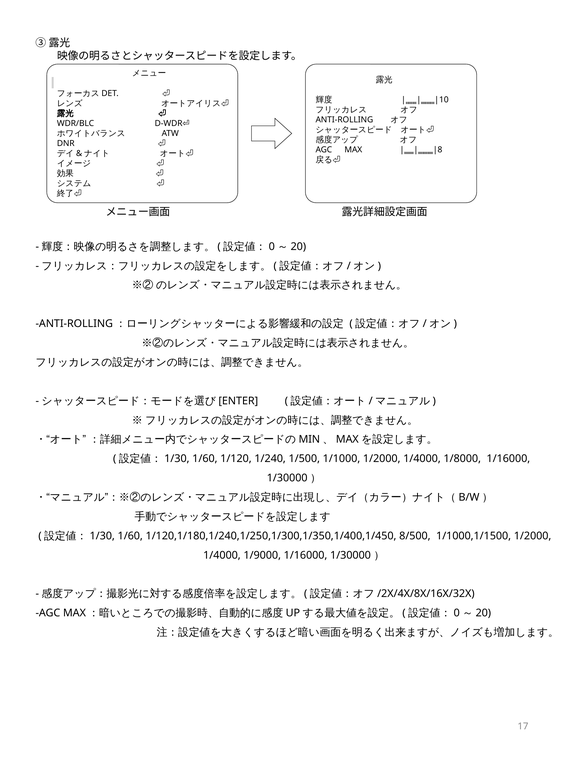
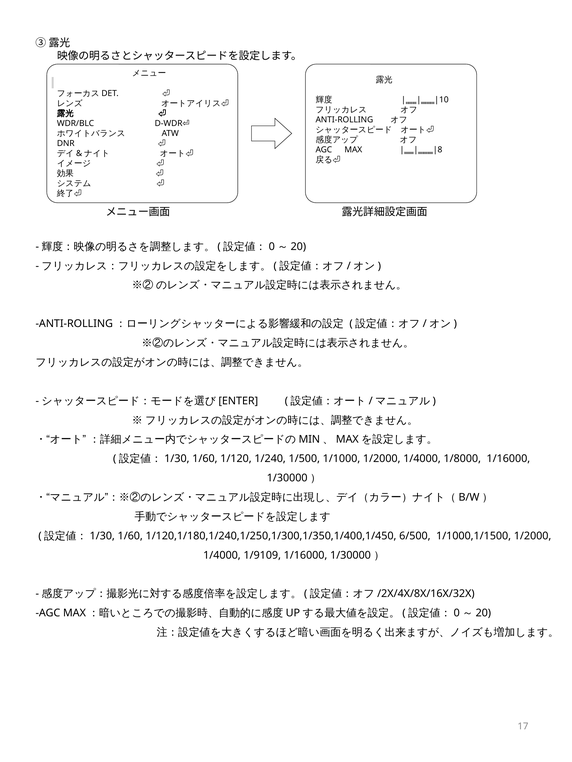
8/500: 8/500 -> 6/500 (415, 536)
1/9000: 1/9000 -> 1/9109 (262, 556)
